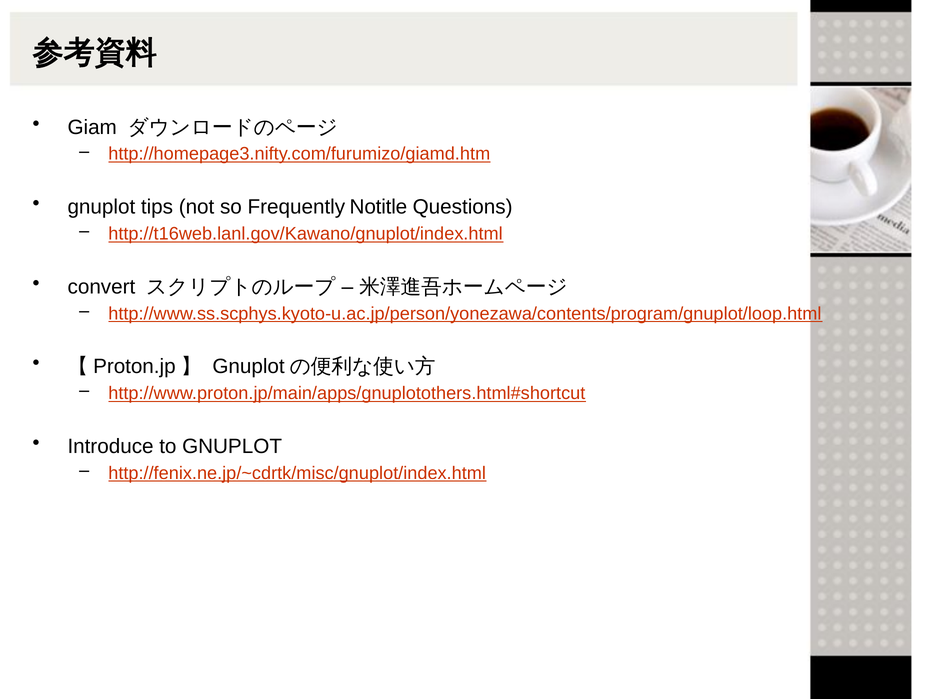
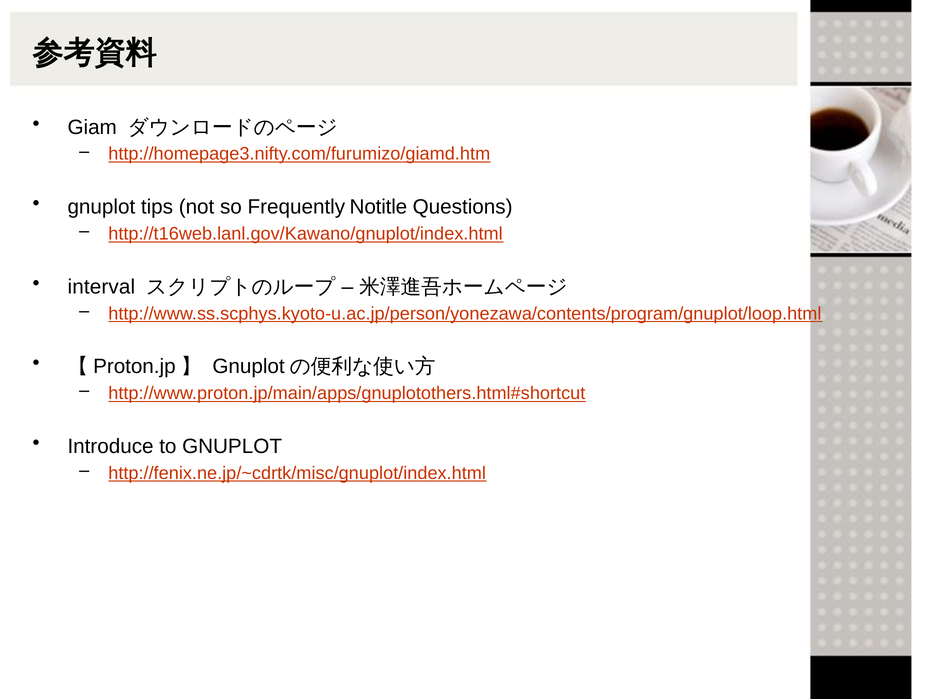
convert: convert -> interval (101, 287)
